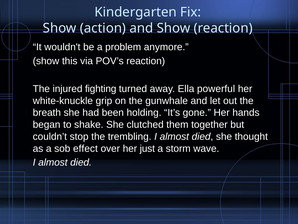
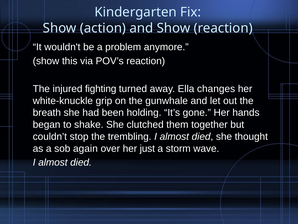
powerful: powerful -> changes (216, 89)
effect: effect -> again (85, 148)
